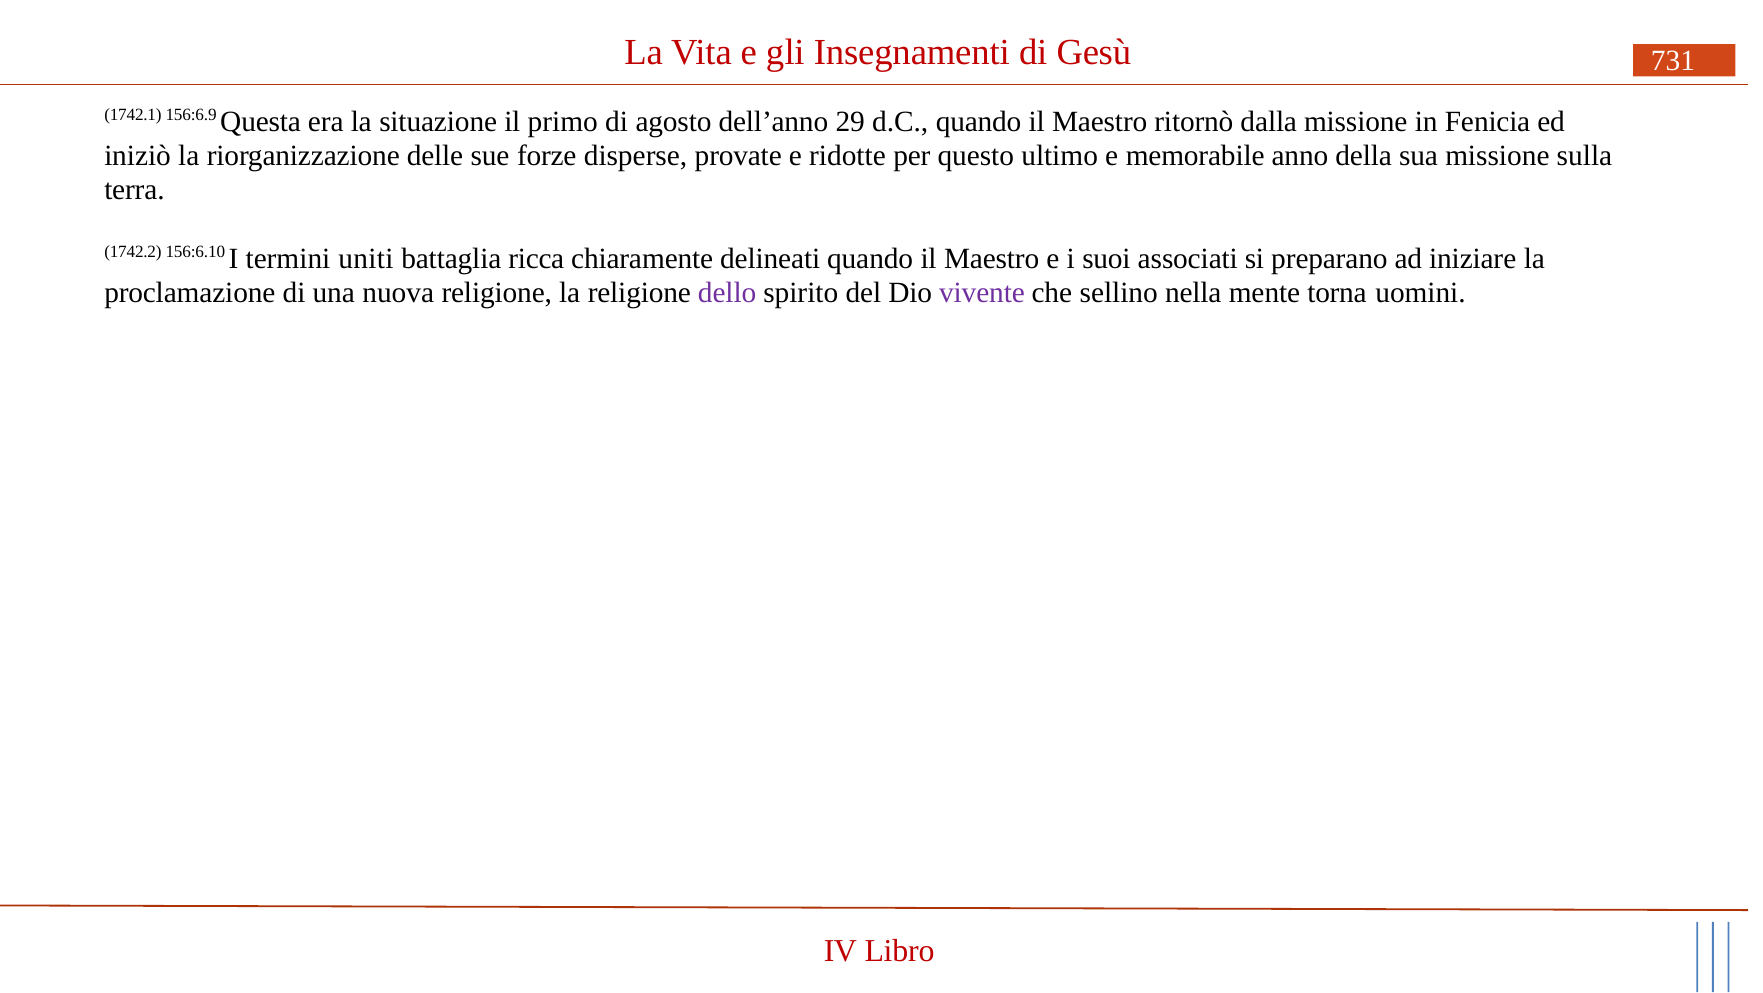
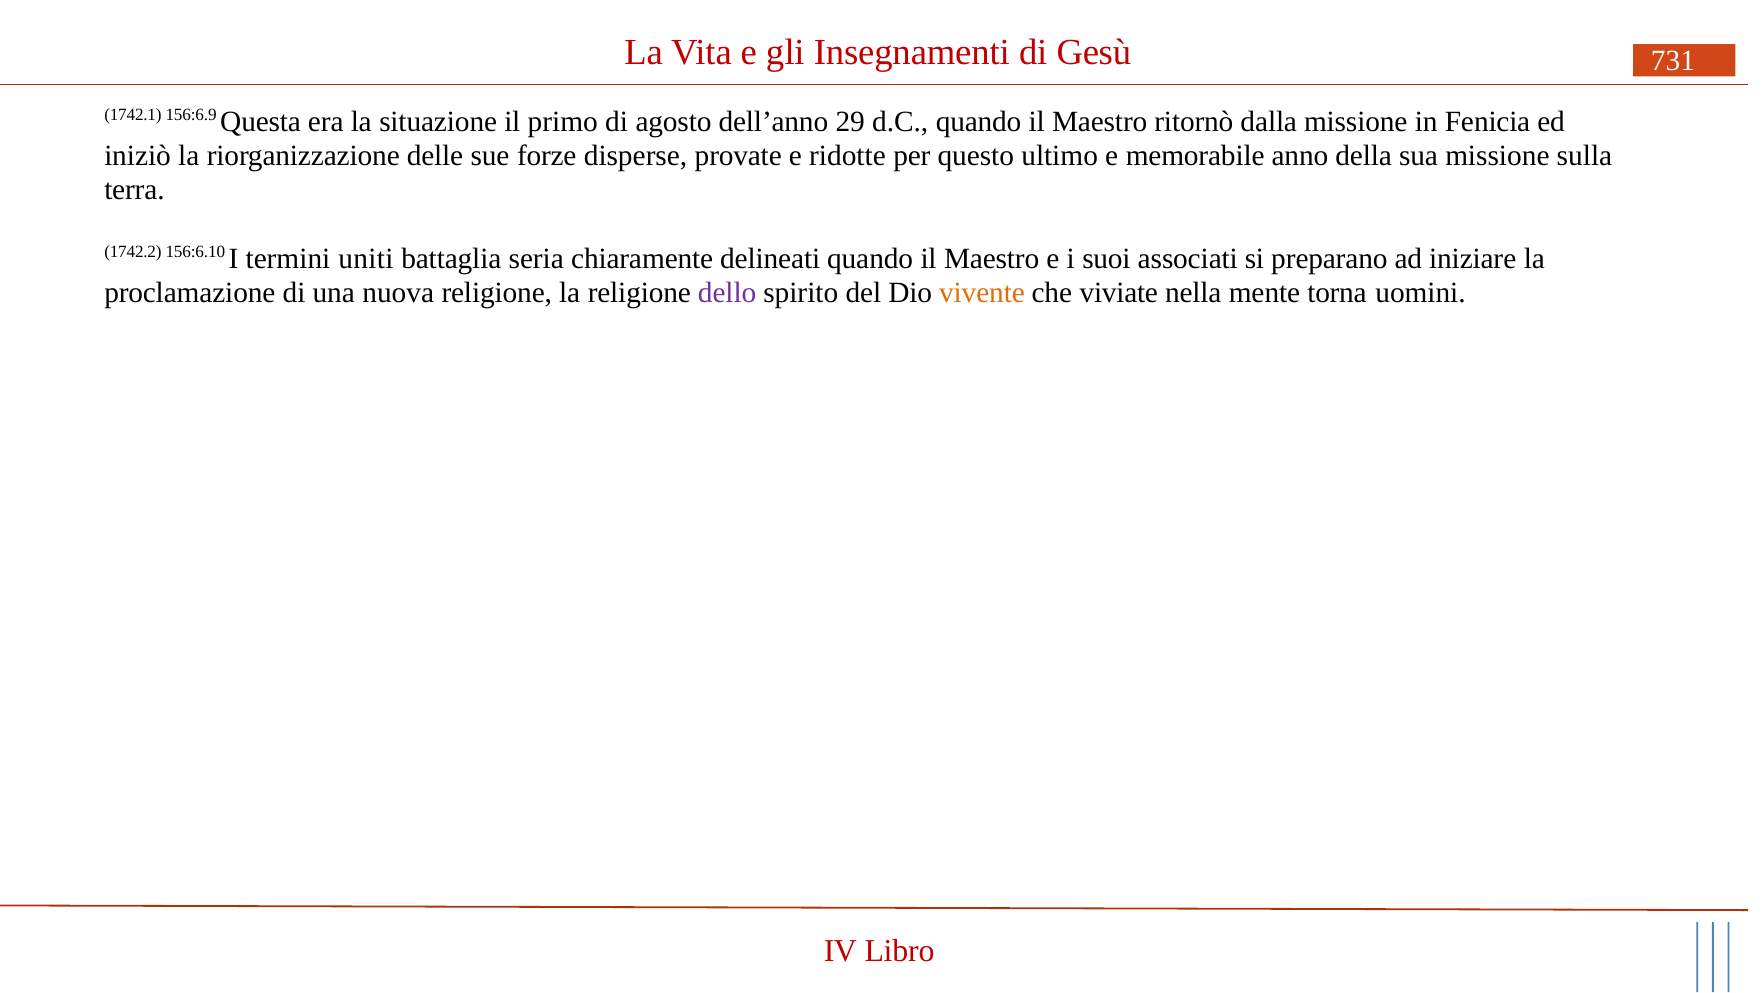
ricca: ricca -> seria (536, 259)
vivente colour: purple -> orange (982, 293)
sellino: sellino -> viviate (1119, 293)
